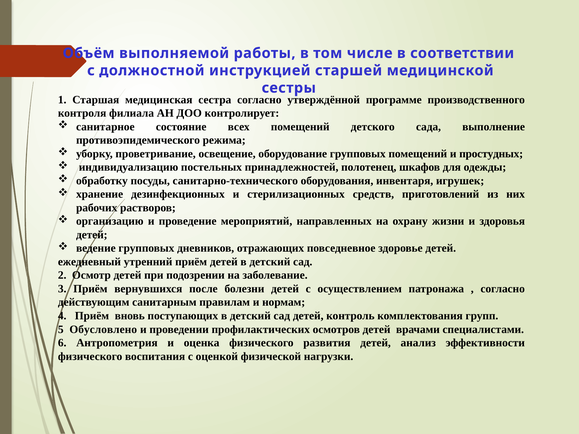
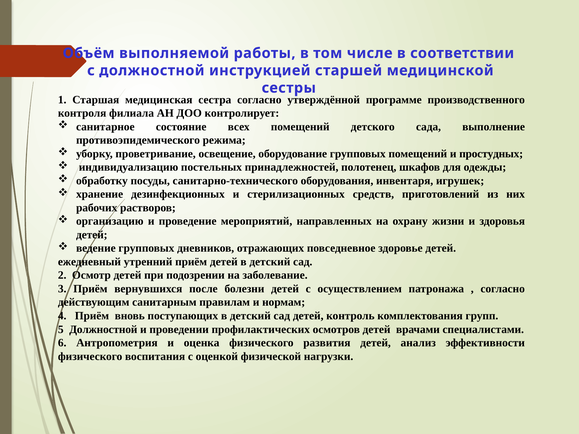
5 Обусловлено: Обусловлено -> Должностной (103, 329)
